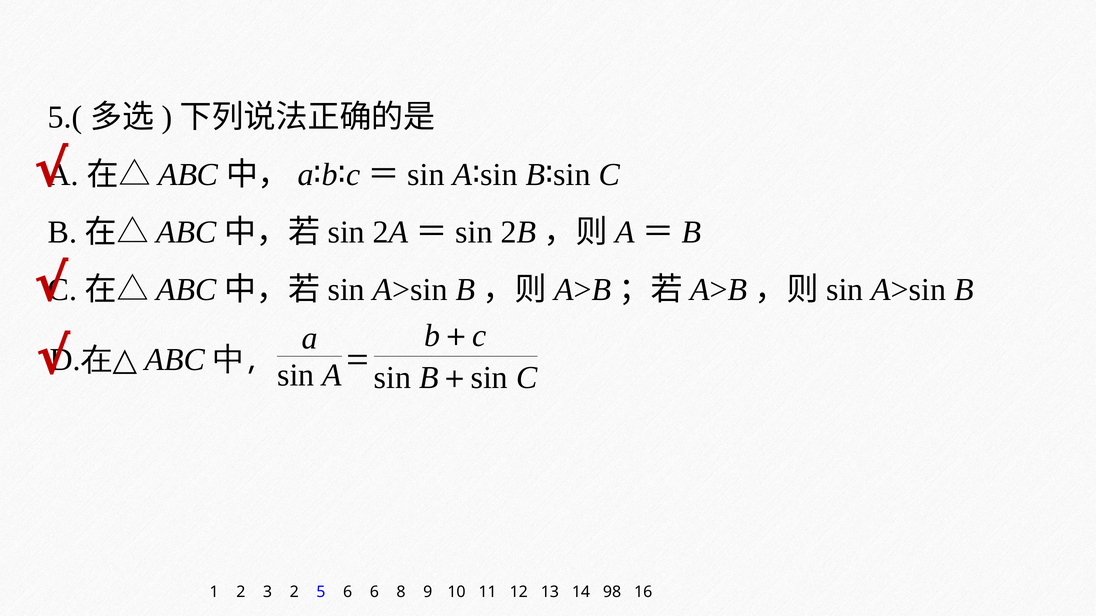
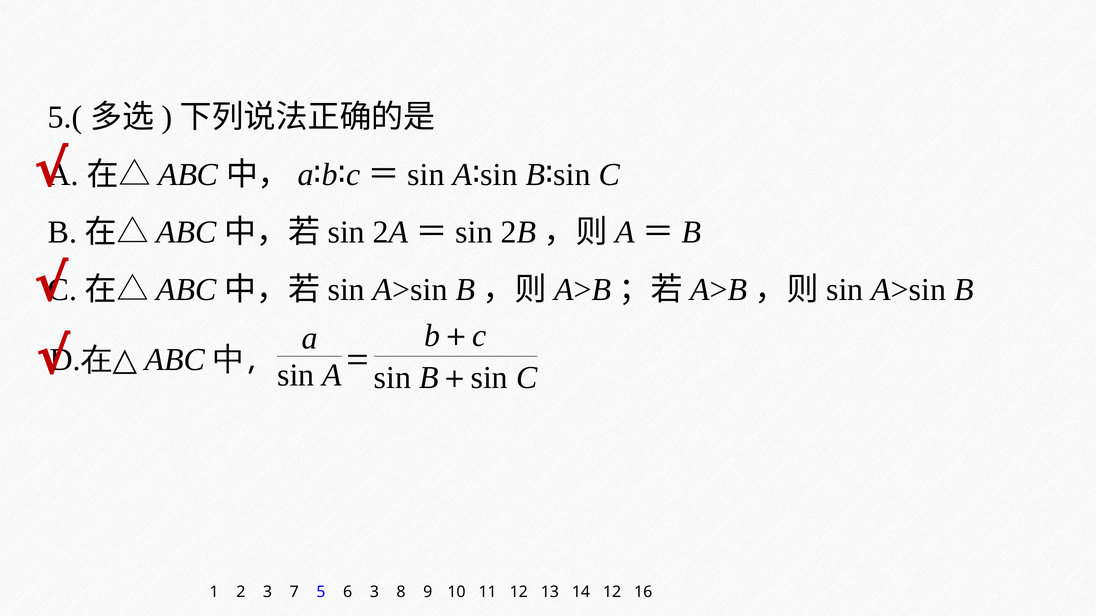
3 2: 2 -> 7 (294, 592)
6 6: 6 -> 3 (374, 592)
14 98: 98 -> 12 (612, 592)
